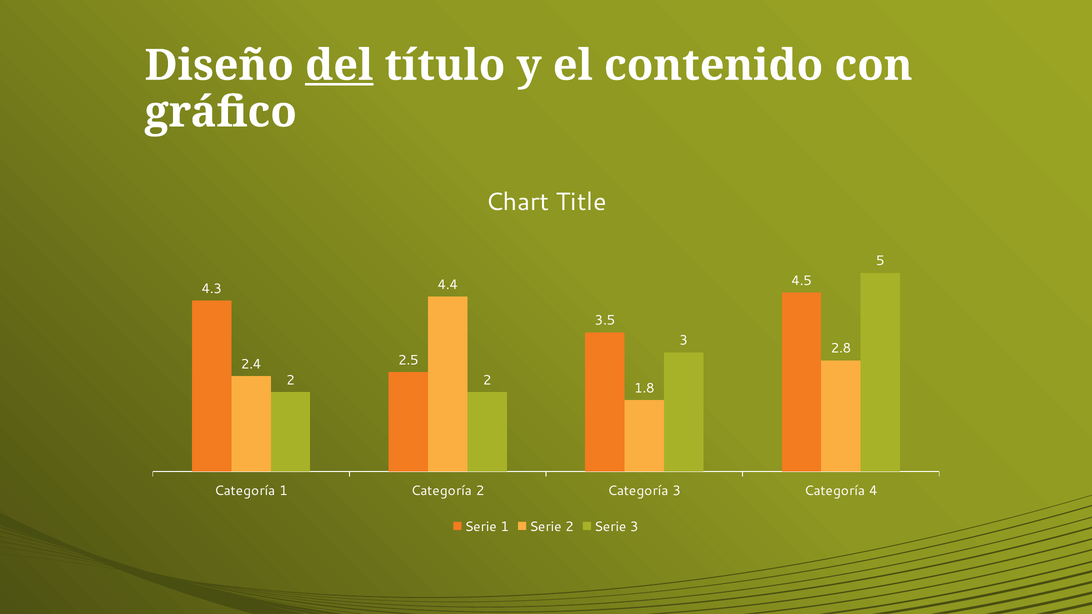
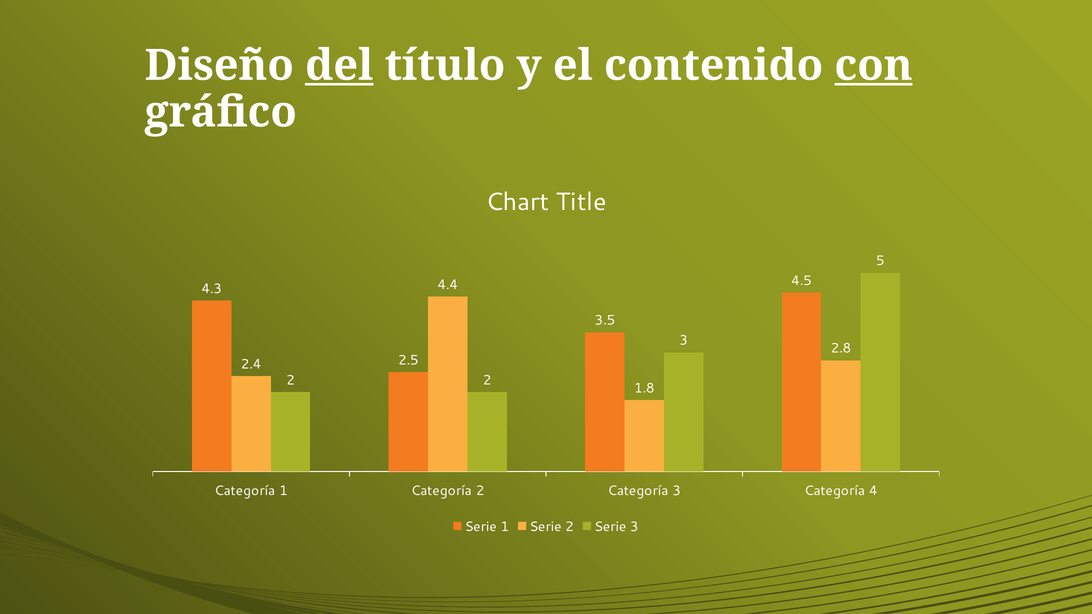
con underline: none -> present (874, 66)
